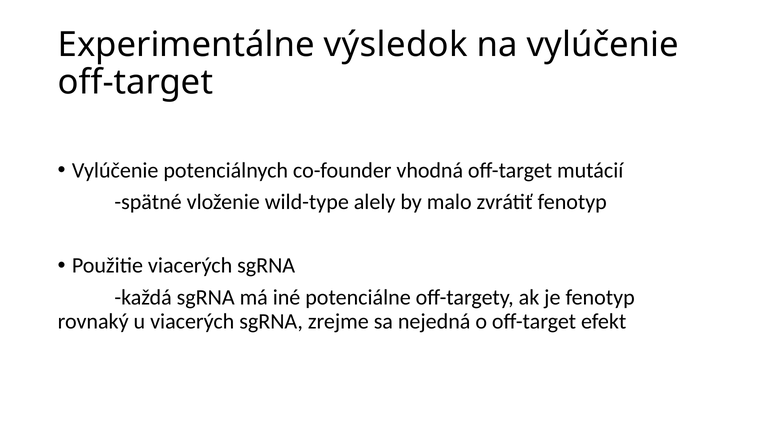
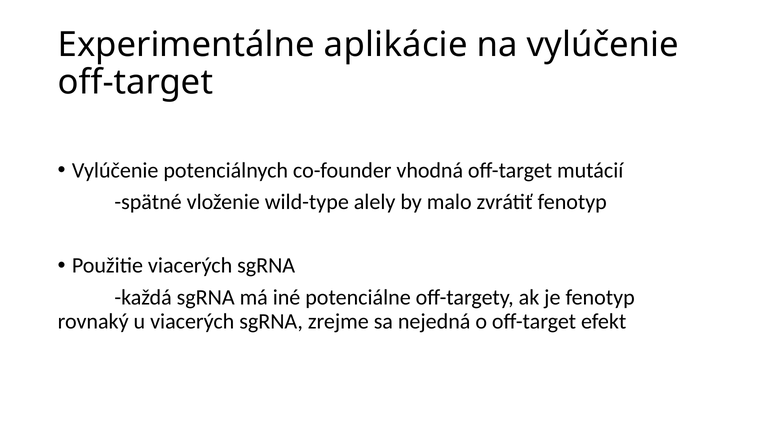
výsledok: výsledok -> aplikácie (396, 45)
